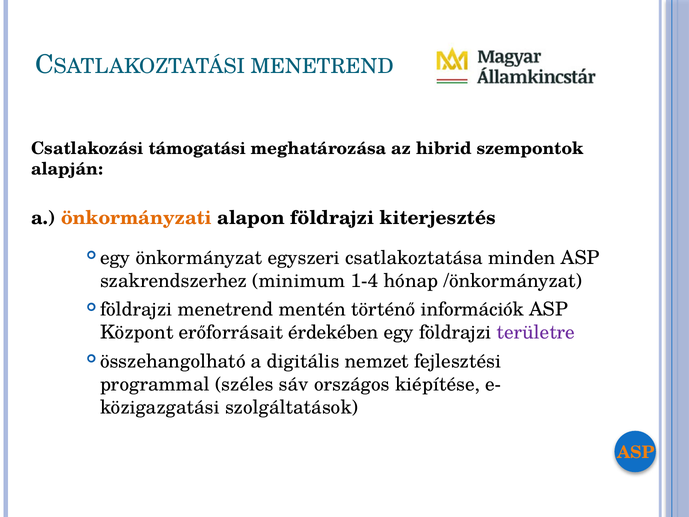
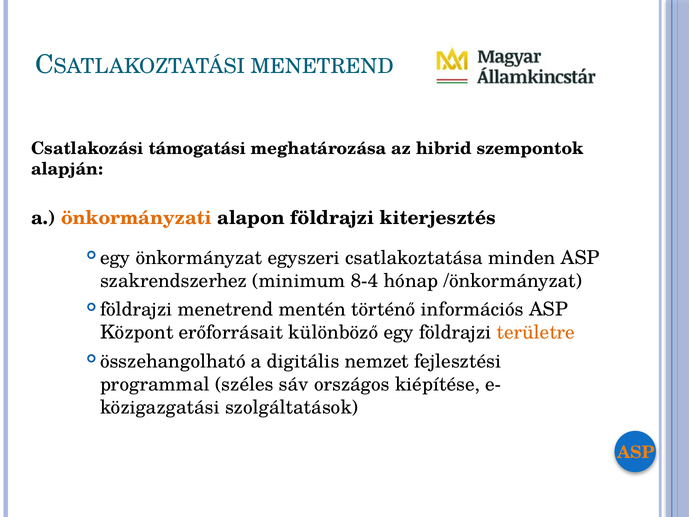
1-4: 1-4 -> 8-4 (365, 281)
információk: információk -> információs (472, 310)
érdekében: érdekében -> különböző (333, 333)
területre colour: purple -> orange (536, 333)
